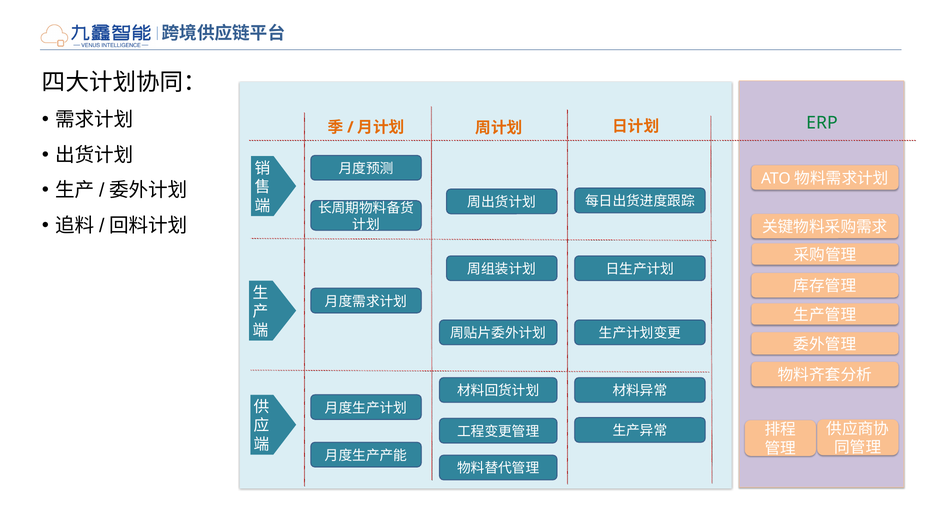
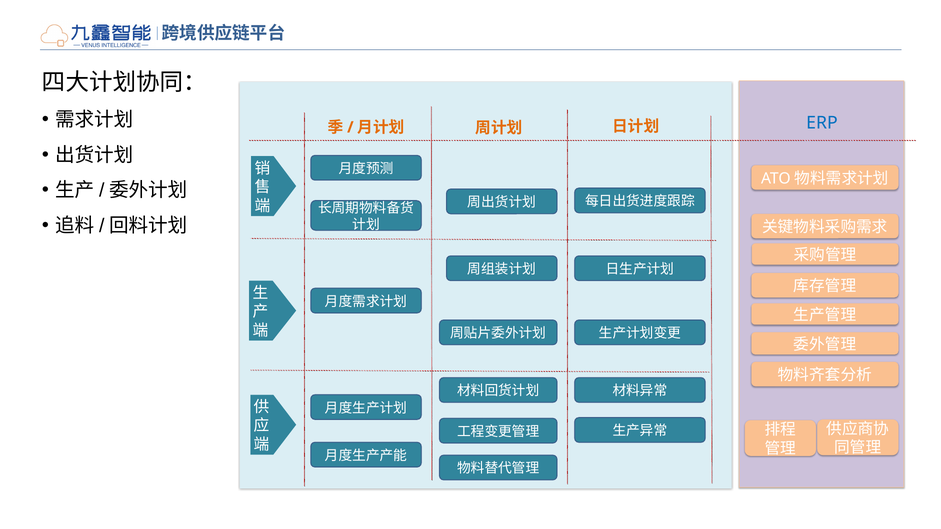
ERP colour: green -> blue (822, 123)
